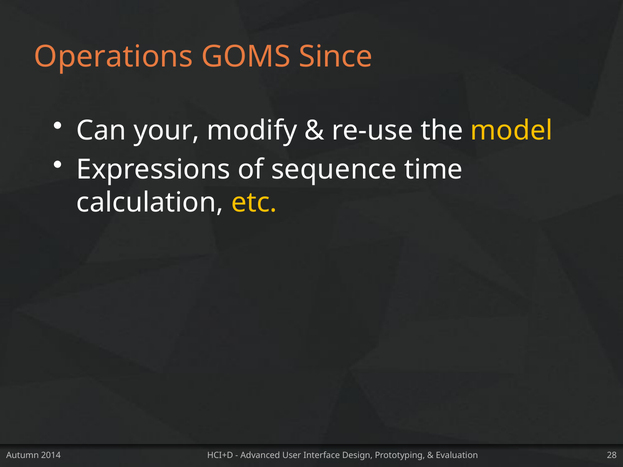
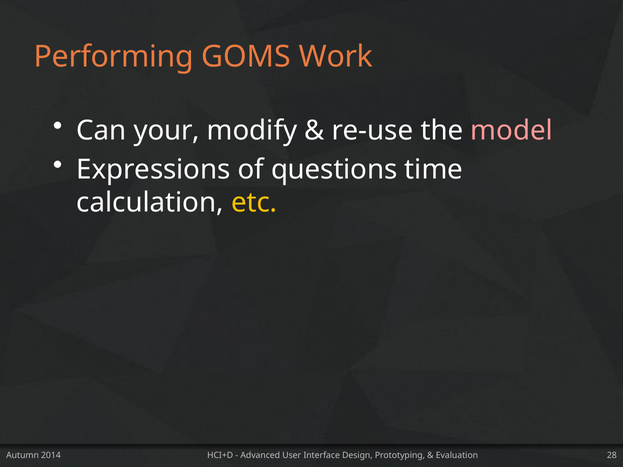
Operations: Operations -> Performing (114, 57)
Since: Since -> Work (336, 57)
model colour: yellow -> pink (512, 131)
sequence: sequence -> questions (334, 169)
